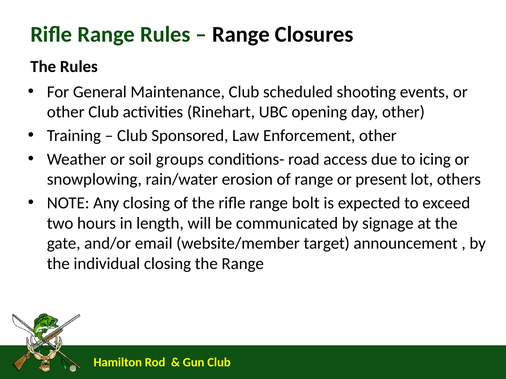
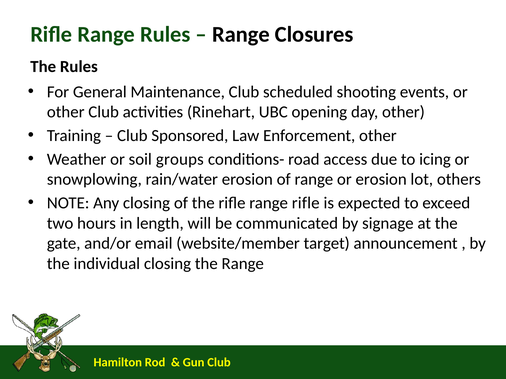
or present: present -> erosion (381, 180)
range bolt: bolt -> rifle (306, 203)
